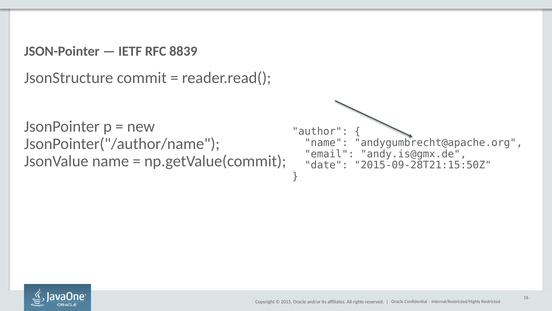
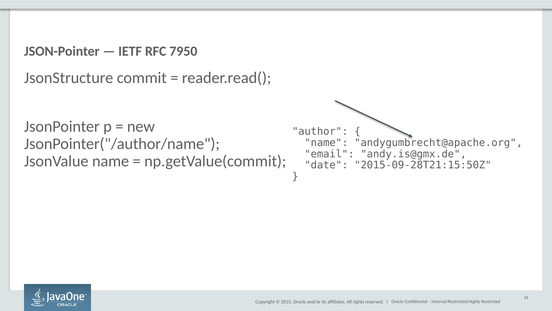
8839: 8839 -> 7950 (183, 51)
